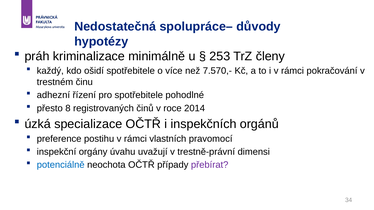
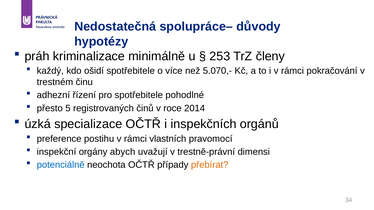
7.570,-: 7.570,- -> 5.070,- (217, 71)
8: 8 -> 5 (68, 108)
úvahu: úvahu -> abych (123, 152)
přebírat colour: purple -> orange (210, 165)
